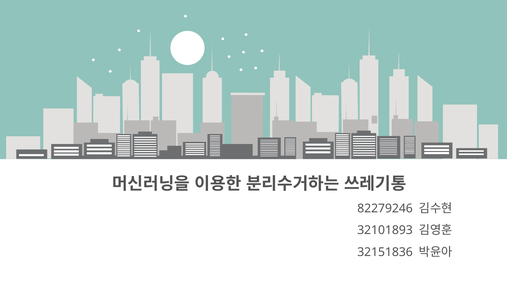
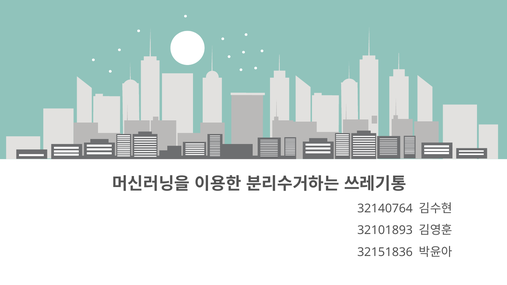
82279246: 82279246 -> 32140764 (385, 209)
